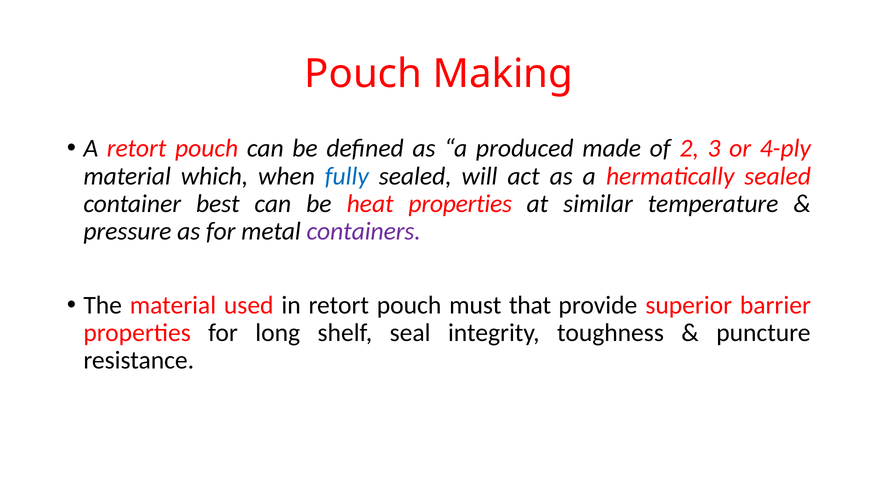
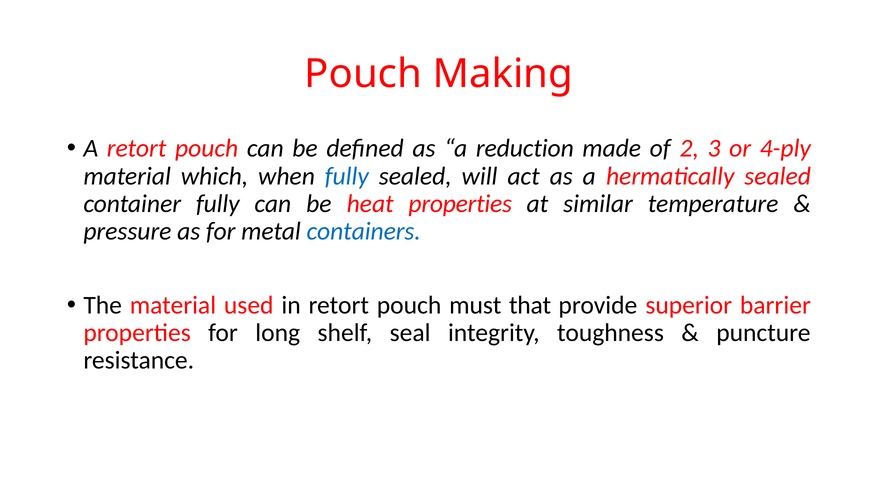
produced: produced -> reduction (525, 148)
container best: best -> fully (218, 204)
containers colour: purple -> blue (364, 231)
